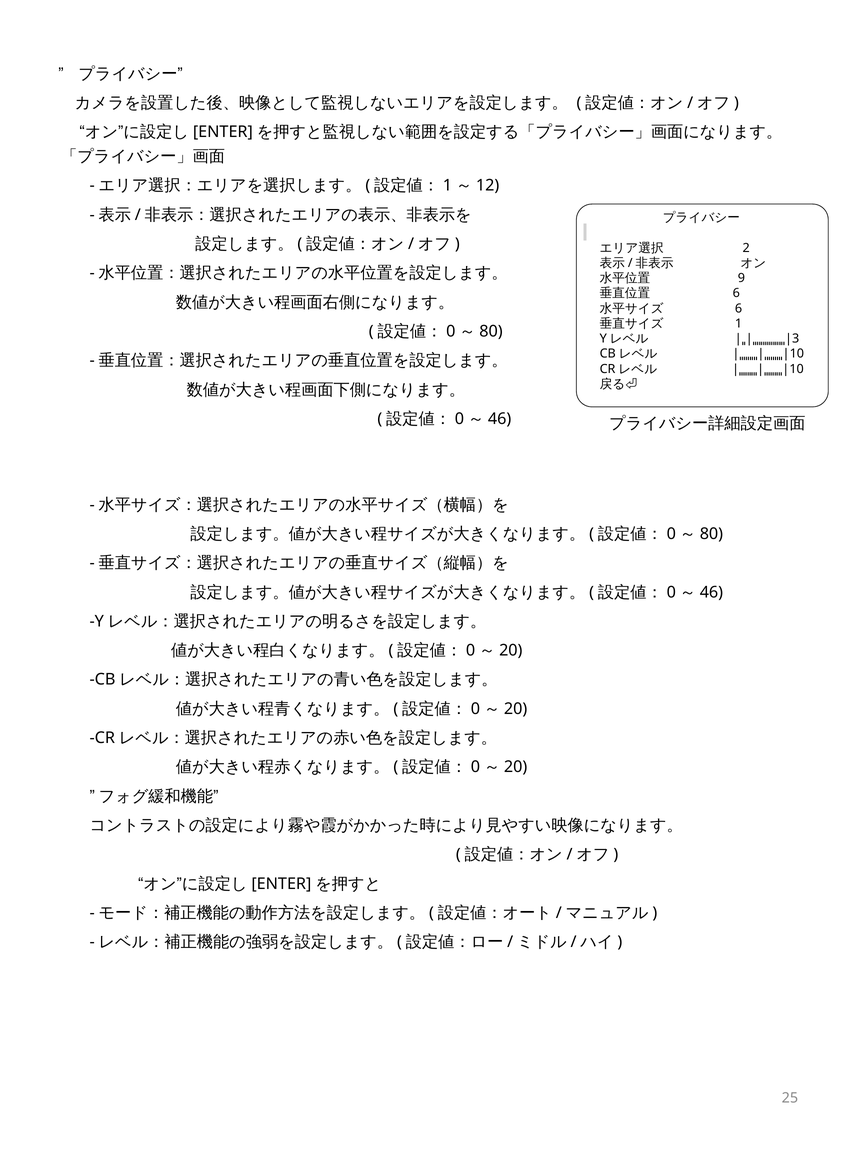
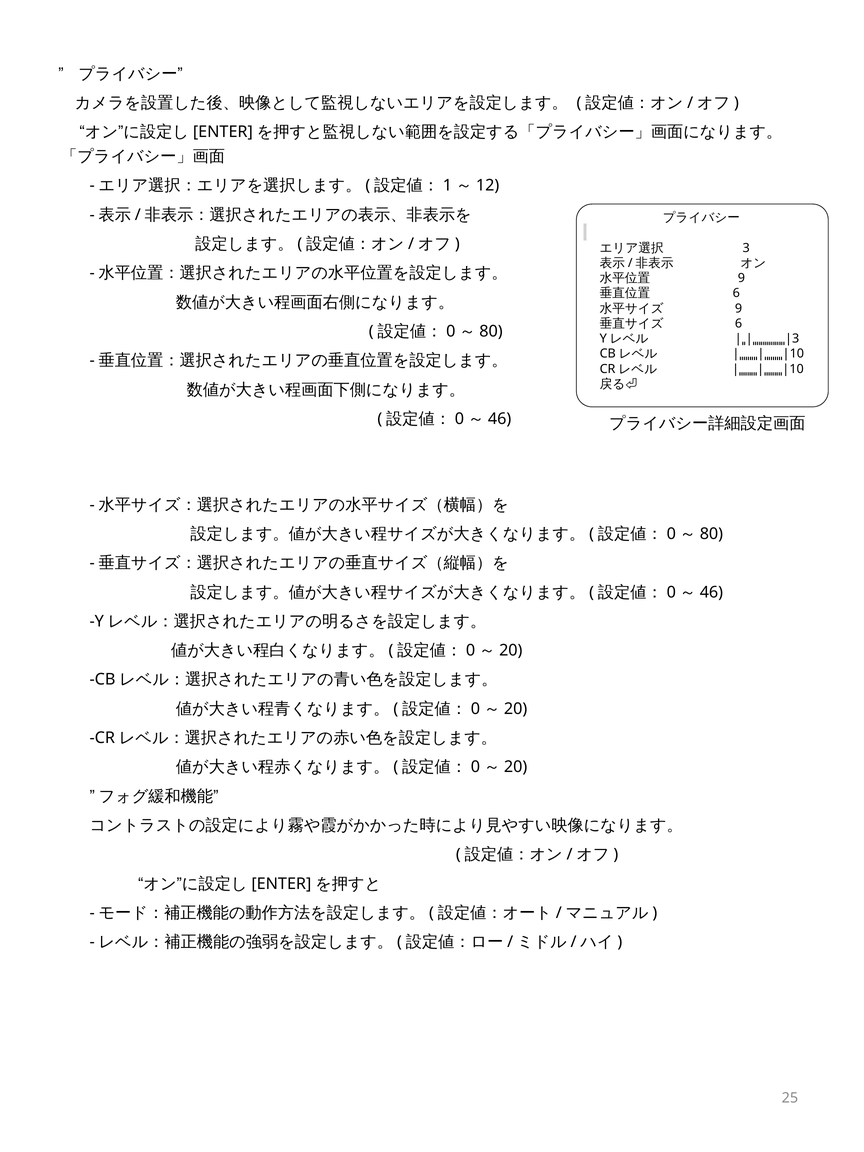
2: 2 -> 3 (746, 248)
6: 6 -> 9 (738, 308)
1: 1 -> 6 (738, 324)
